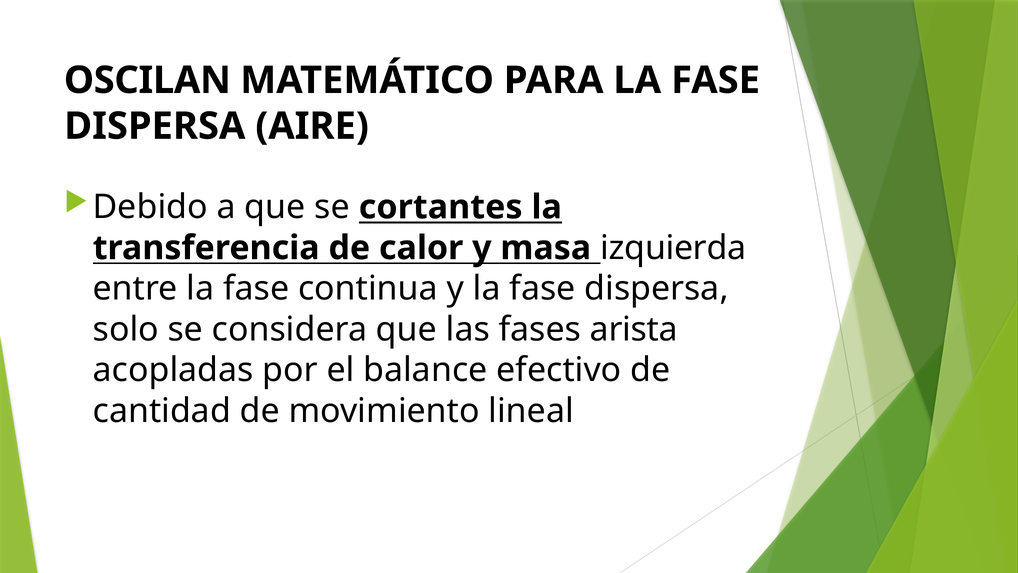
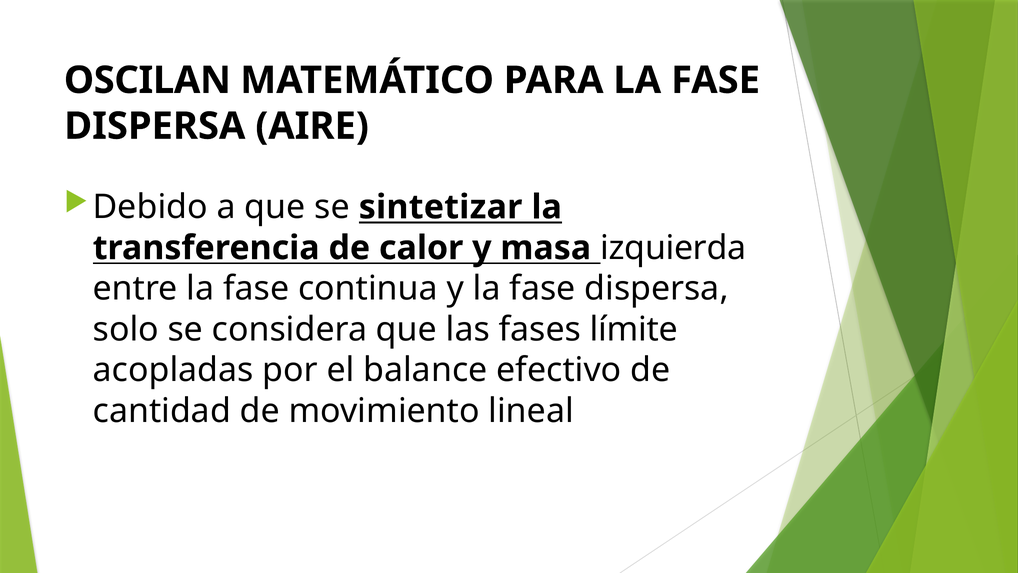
cortantes: cortantes -> sintetizar (441, 207)
arista: arista -> límite (634, 329)
